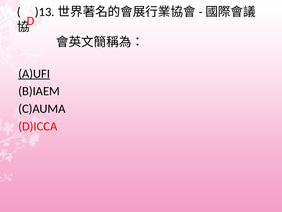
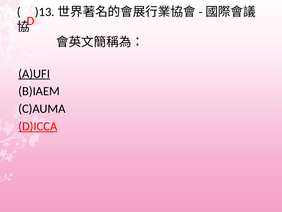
D)ICCA underline: none -> present (38, 126)
